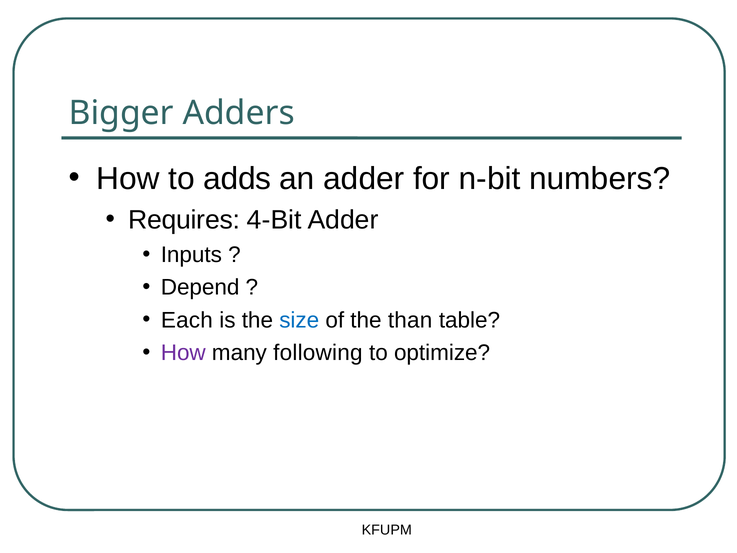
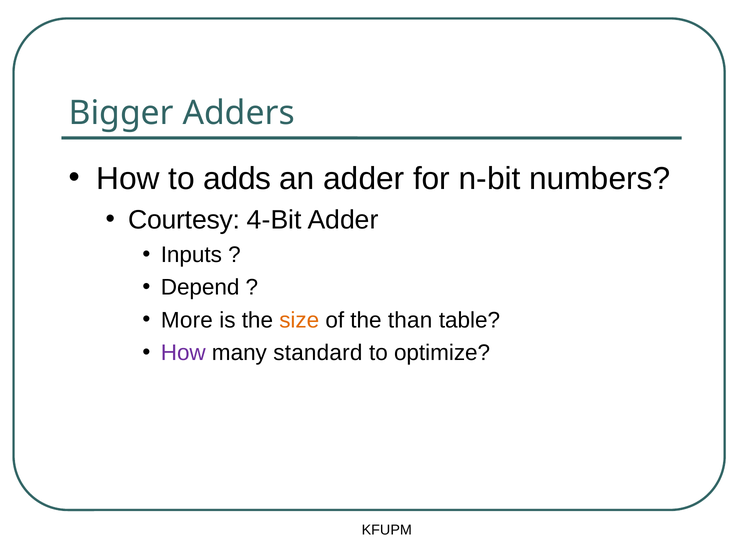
Requires: Requires -> Courtesy (184, 220)
Each: Each -> More (187, 320)
size colour: blue -> orange (299, 320)
following: following -> standard (318, 353)
